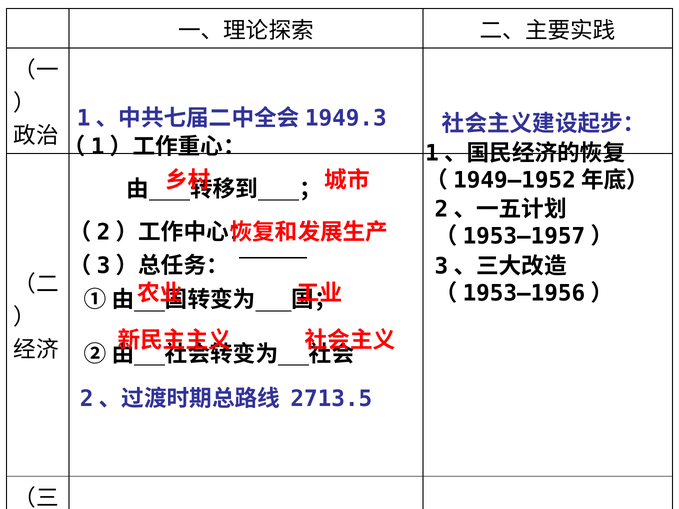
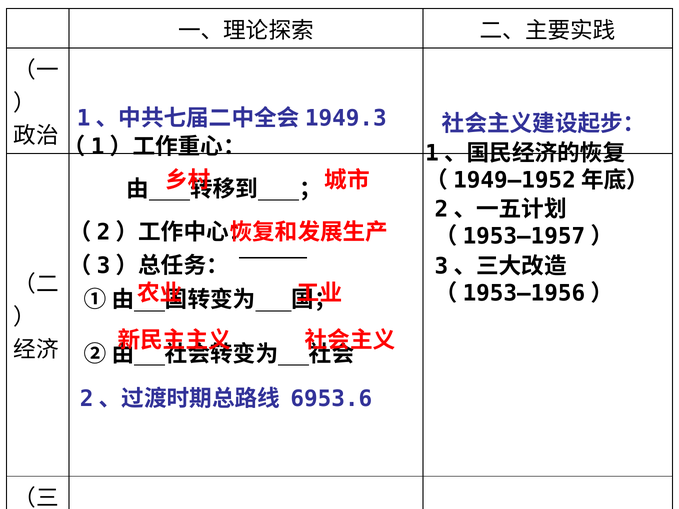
2713.5: 2713.5 -> 6953.6 (331, 399)
